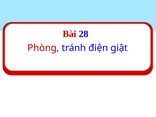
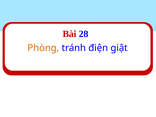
Phòng colour: red -> orange (43, 48)
